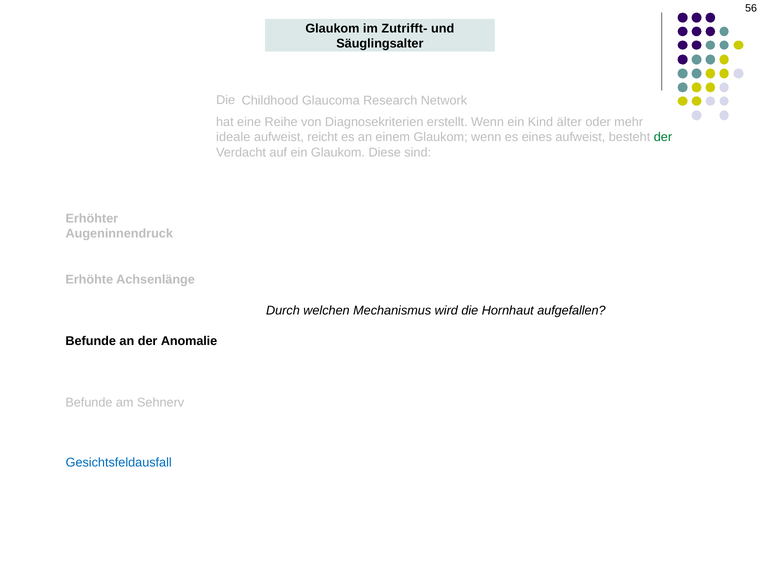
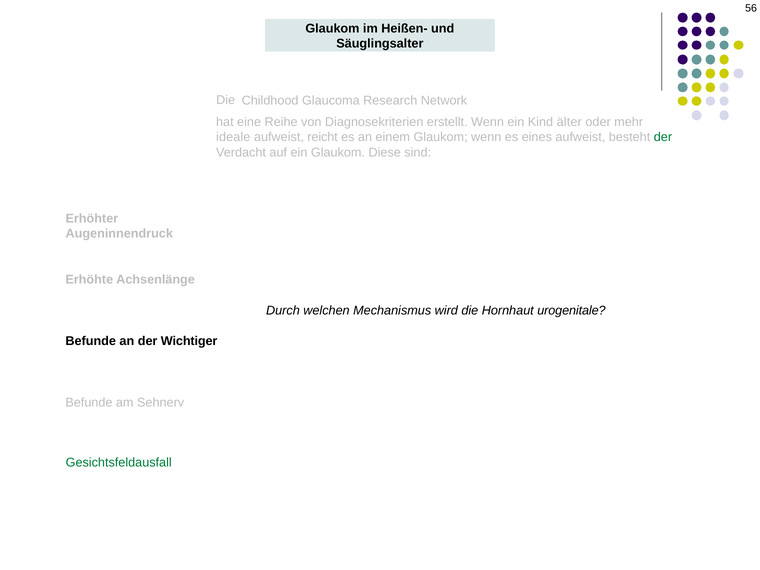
Zutrifft-: Zutrifft- -> Heißen- (404, 28)
aufgefallen: aufgefallen -> urogenitale (571, 310)
Anomalie: Anomalie -> Wichtiger (189, 341)
Gesichtsfeldausfall colour: blue -> green (119, 463)
